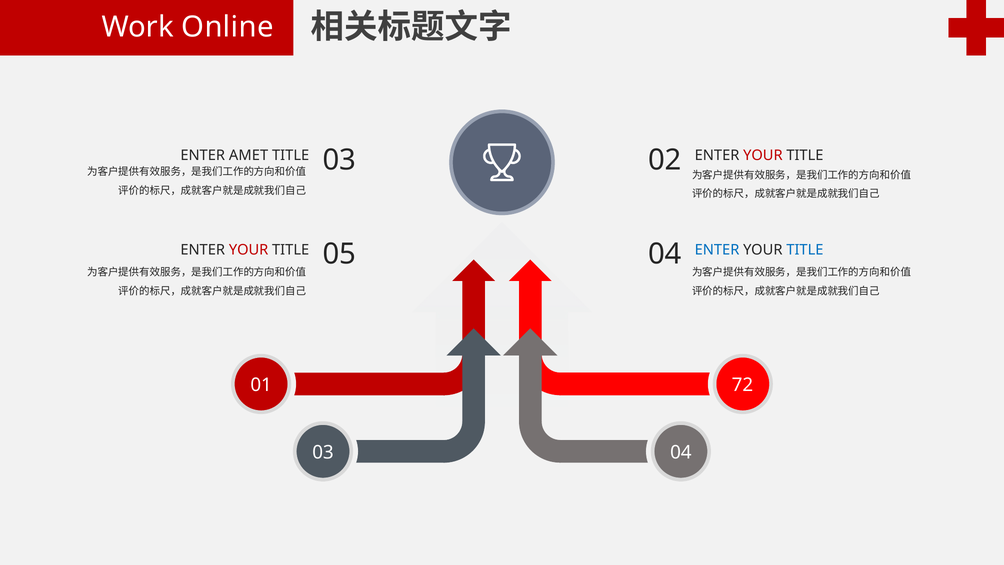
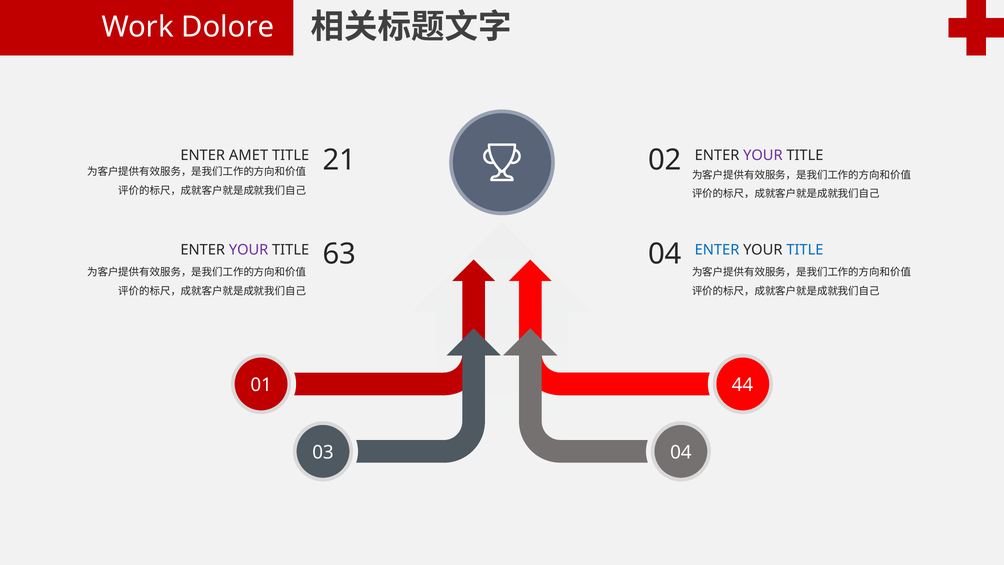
Online: Online -> Dolore (228, 27)
TITLE 03: 03 -> 21 (339, 160)
YOUR colour: red -> purple (763, 156)
YOUR colour: red -> purple (249, 250)
05: 05 -> 63 (339, 254)
72: 72 -> 44 (742, 385)
